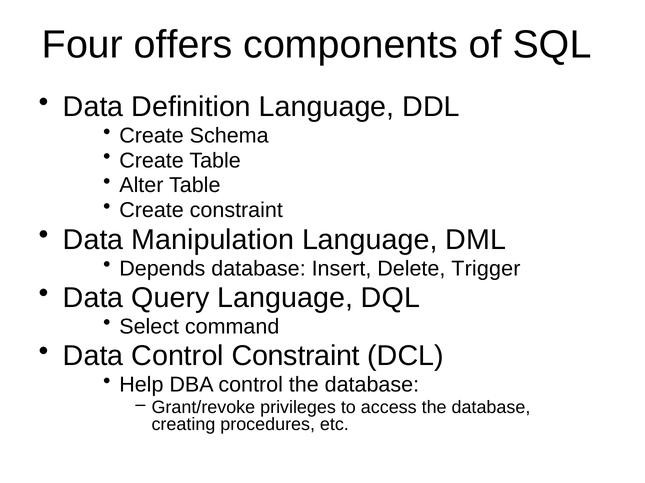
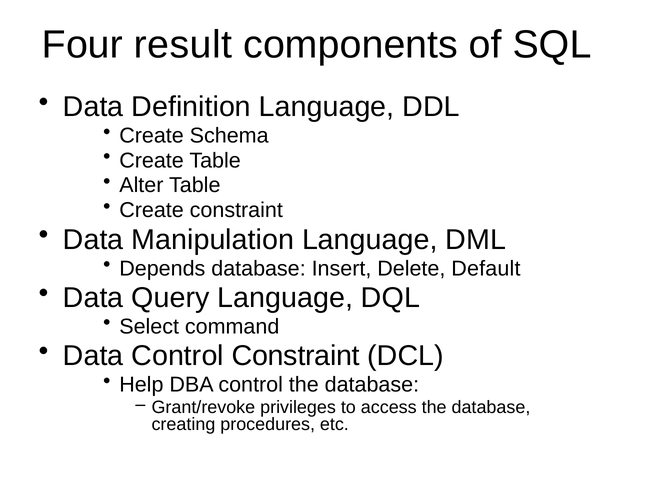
offers: offers -> result (183, 45)
Trigger: Trigger -> Default (486, 269)
